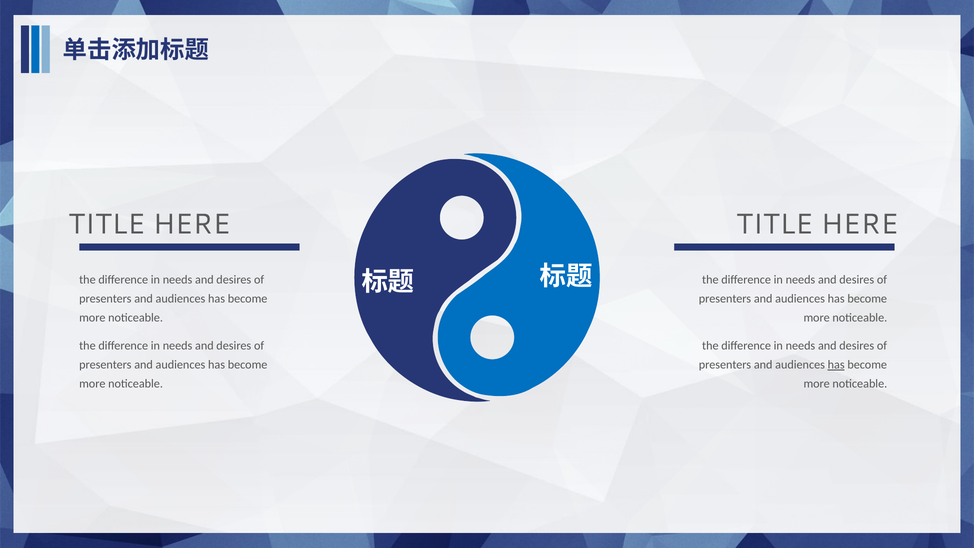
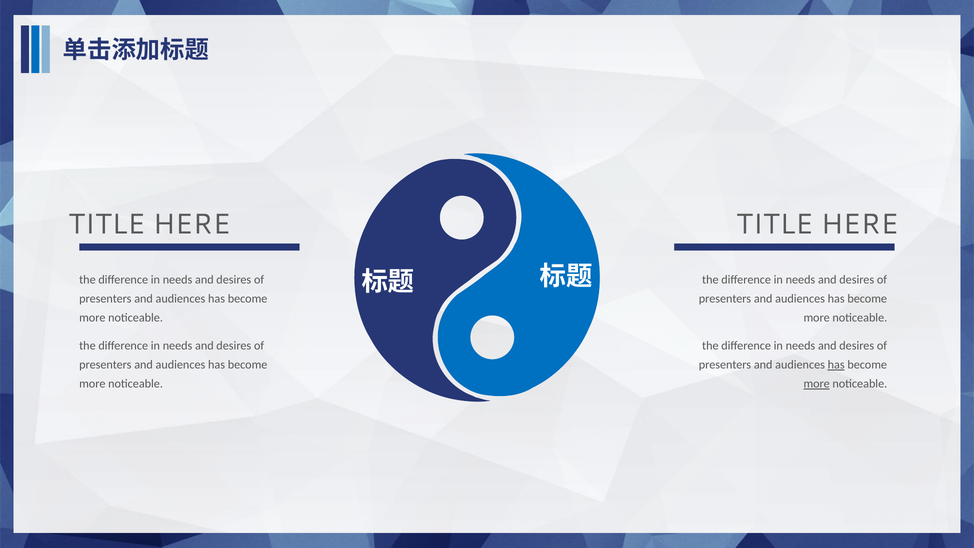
more underline: none -> present (817, 384)
